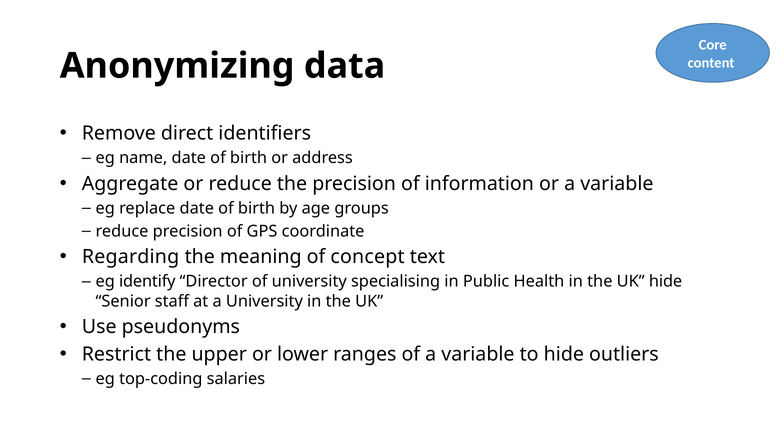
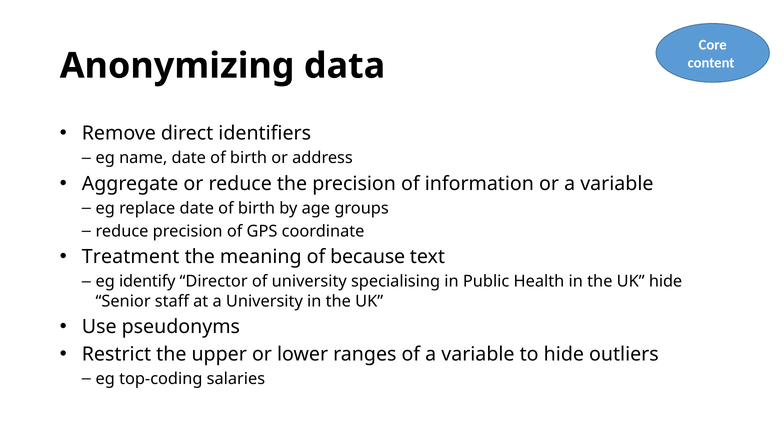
Regarding: Regarding -> Treatment (131, 257)
concept: concept -> because (368, 257)
